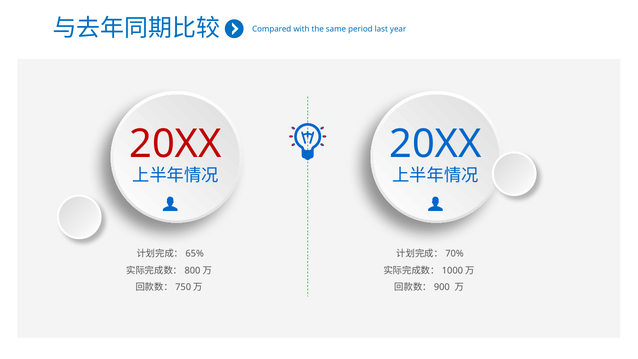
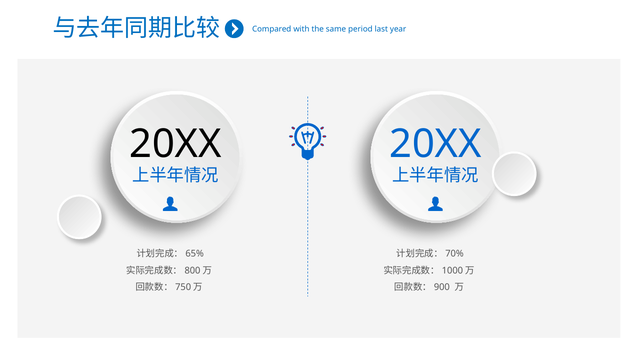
20XX colour: red -> black (176, 144)
